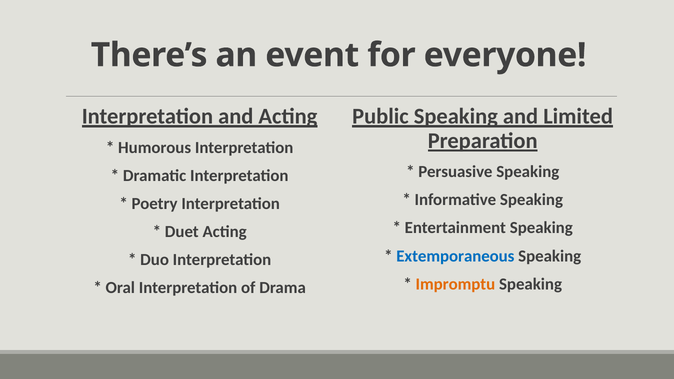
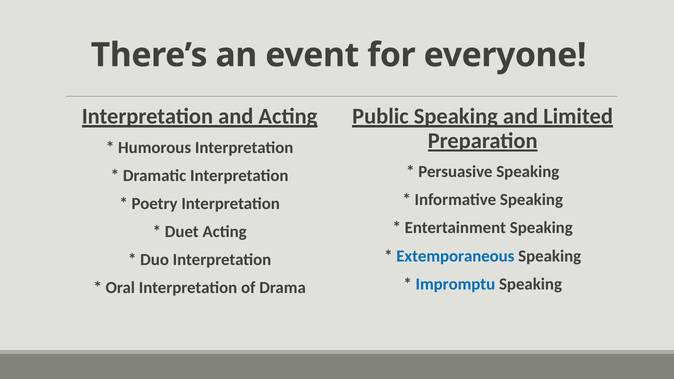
Impromptu colour: orange -> blue (455, 284)
